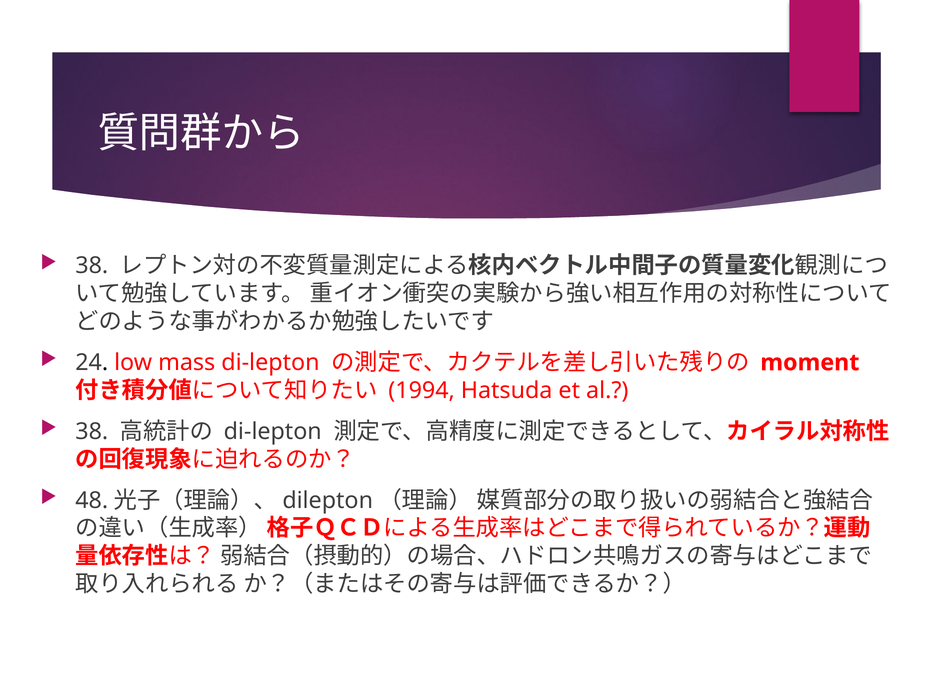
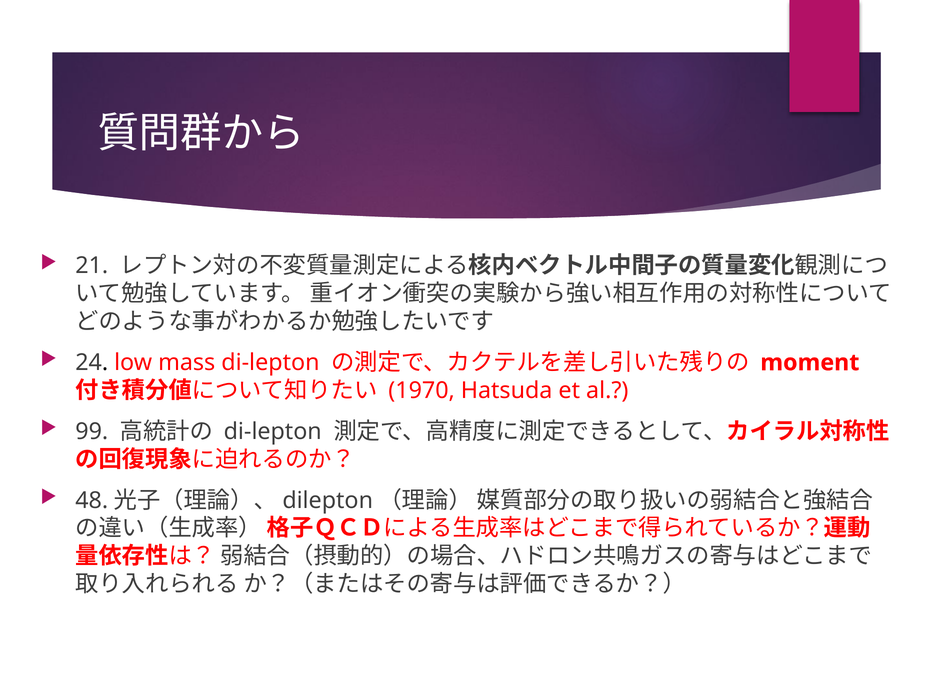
38: 38 -> 21 (92, 266)
1994: 1994 -> 1970 (422, 391)
38: 38 -> 99 (92, 431)
